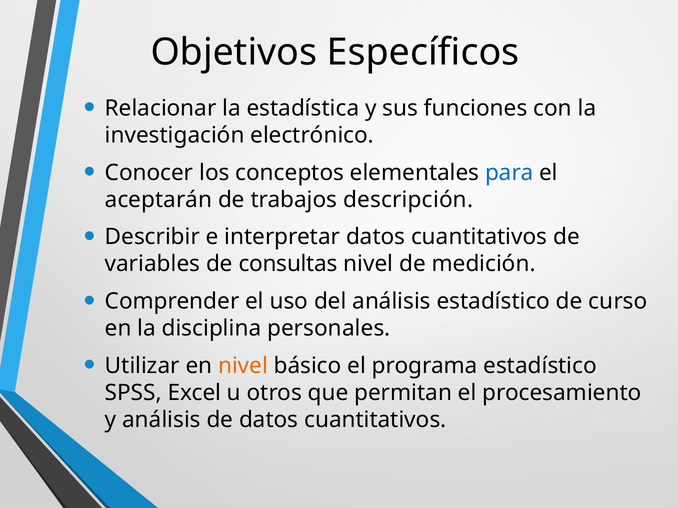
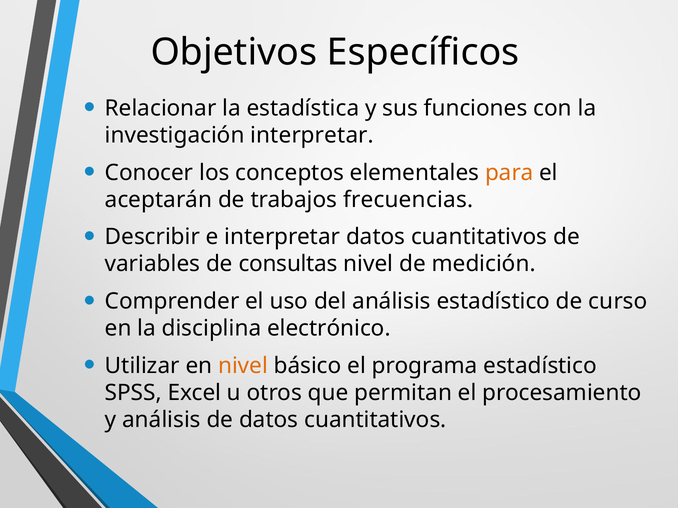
investigación electrónico: electrónico -> interpretar (312, 135)
para colour: blue -> orange (509, 173)
descripción: descripción -> frecuencias (408, 200)
personales: personales -> electrónico (329, 329)
